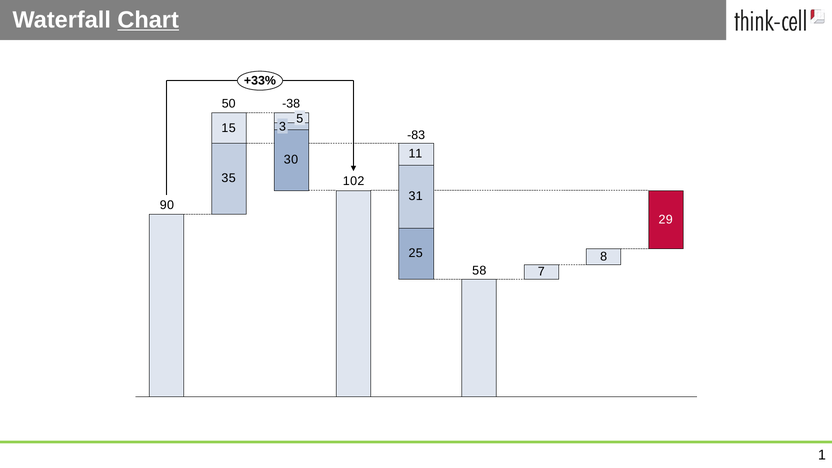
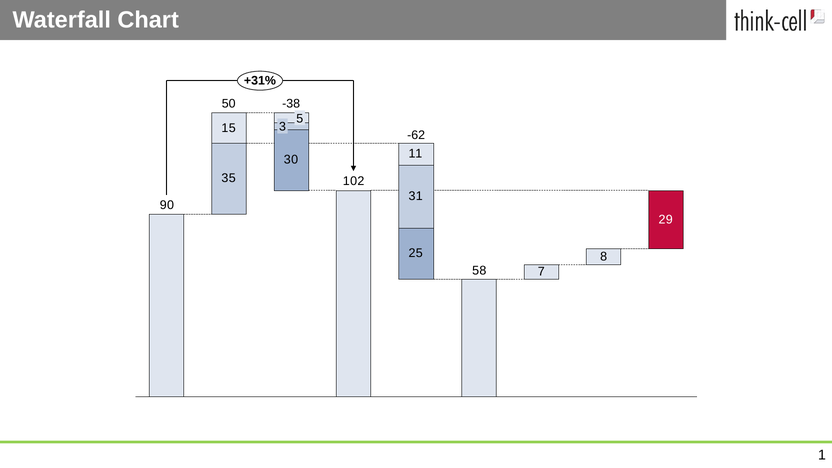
Chart underline: present -> none (148, 20)
+33%: +33% -> +31% (260, 81)
-83: -83 -> -62 (416, 135)
